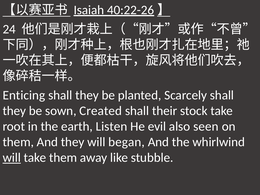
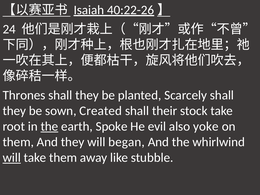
Enticing: Enticing -> Thrones (24, 95)
the underline: none -> present (49, 126)
Listen: Listen -> Spoke (112, 126)
seen: seen -> yoke (206, 126)
